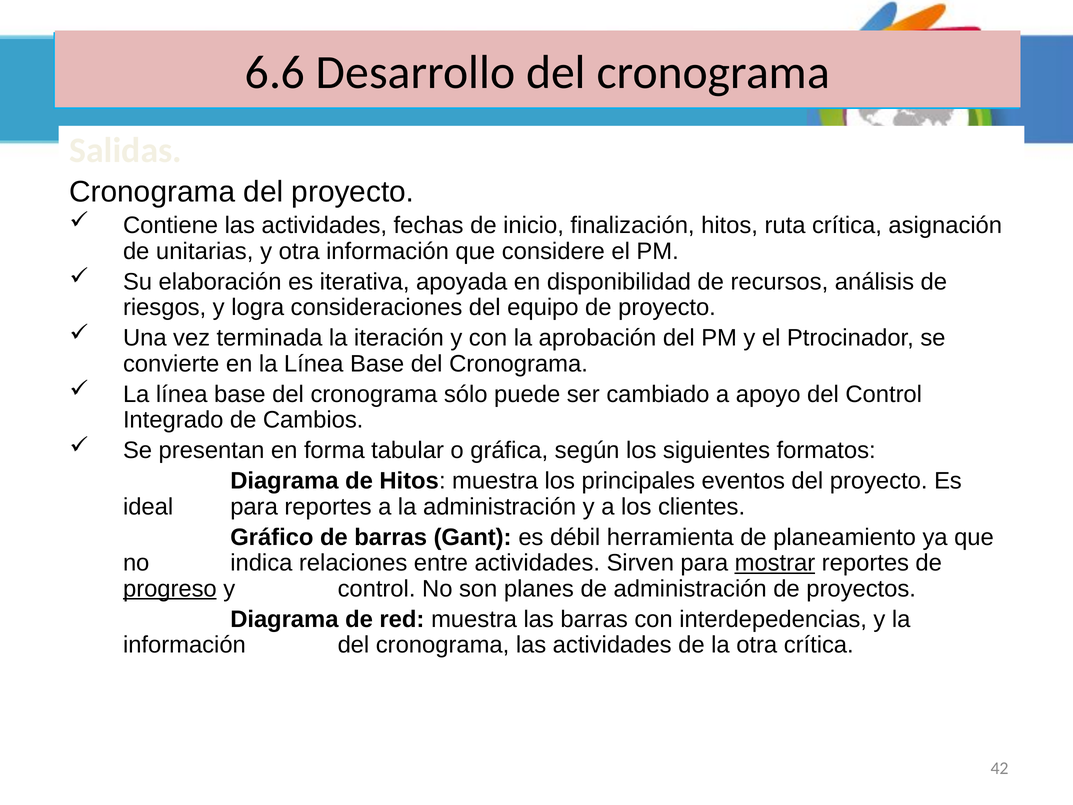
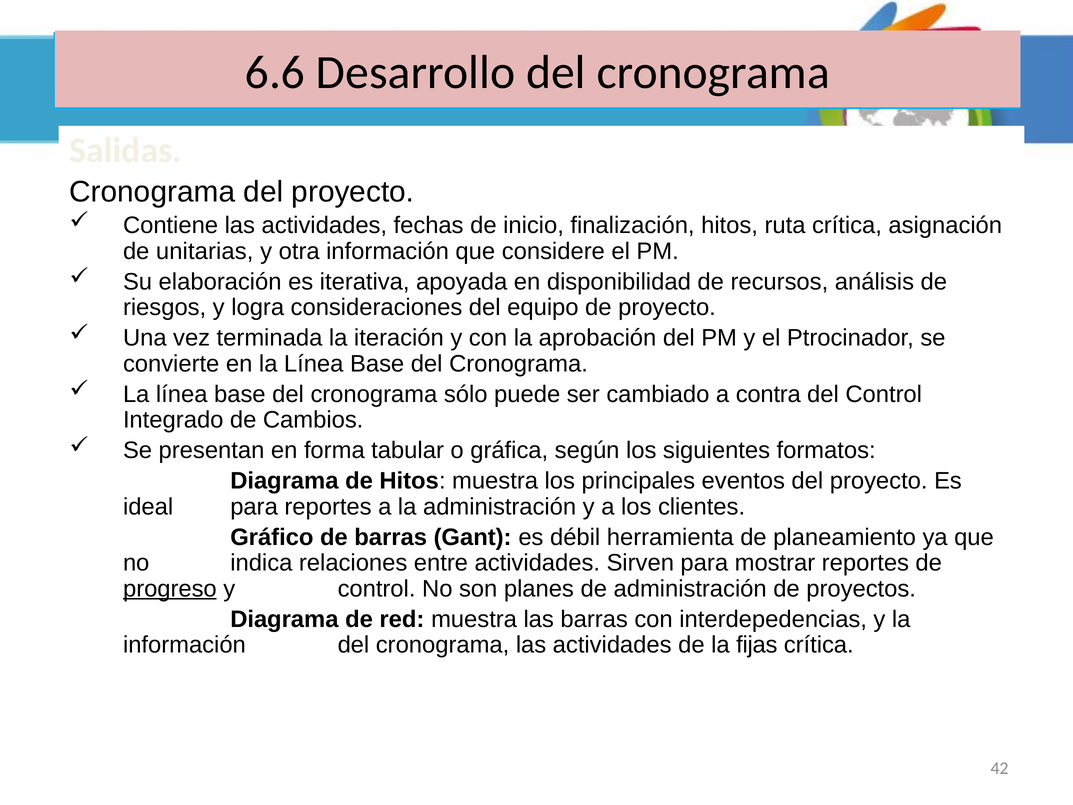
apoyo: apoyo -> contra (768, 394)
mostrar underline: present -> none (775, 563)
la otra: otra -> fijas (757, 645)
